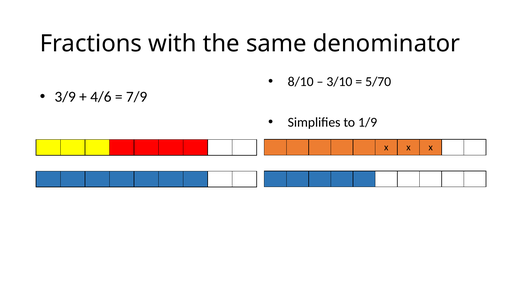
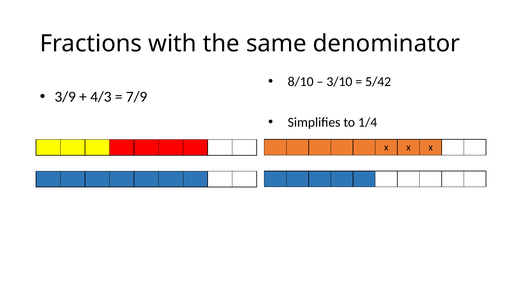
5/70: 5/70 -> 5/42 (378, 82)
4/6: 4/6 -> 4/3 (101, 97)
1/9: 1/9 -> 1/4 (368, 123)
